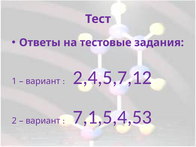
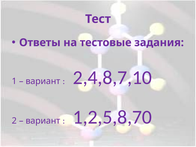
2,4,5,7,12: 2,4,5,7,12 -> 2,4,8,7,10 (112, 78)
7,1,5,4,53: 7,1,5,4,53 -> 1,2,5,8,70 (112, 117)
